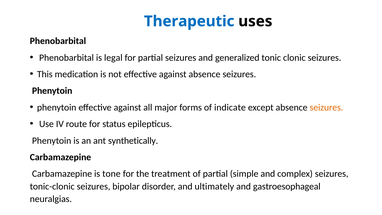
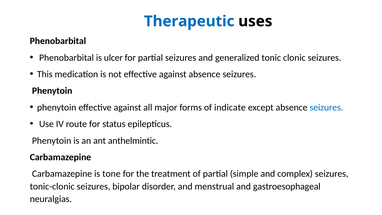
legal: legal -> ulcer (113, 58)
seizures colour: orange -> blue (326, 107)
synthetically: synthetically -> anthelmintic (133, 141)
ultimately: ultimately -> menstrual (214, 186)
